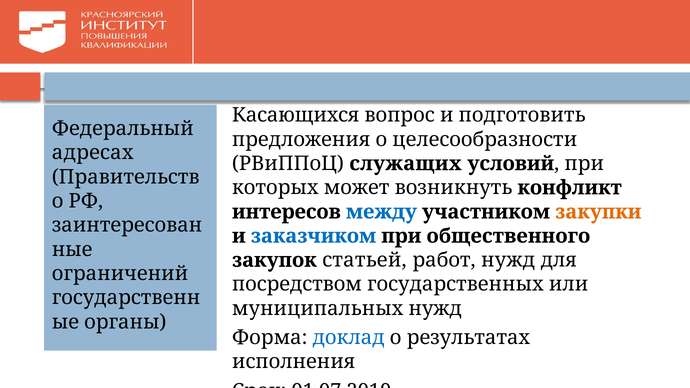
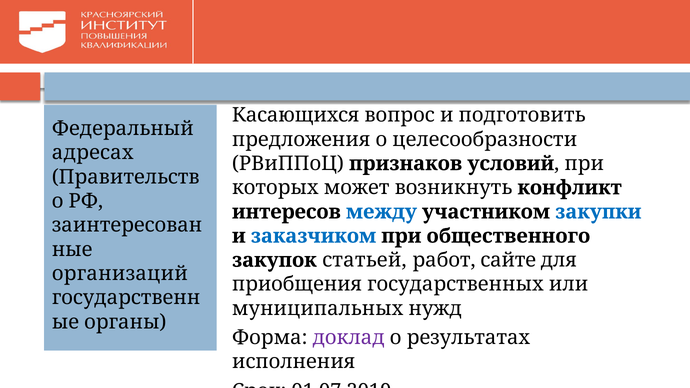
служащих: служащих -> признаков (406, 164)
закупки colour: orange -> blue (598, 212)
работ нужд: нужд -> сайте (508, 260)
ограничений: ограничений -> организаций (120, 274)
посредством: посредством -> приобщения (297, 284)
доклад colour: blue -> purple (349, 338)
